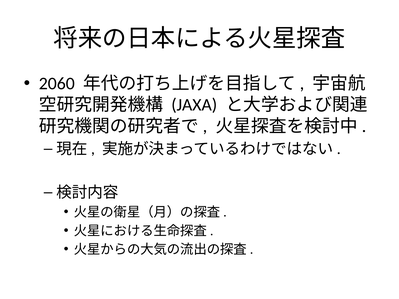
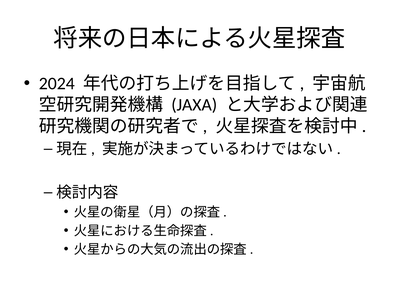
2060: 2060 -> 2024 (57, 84)
